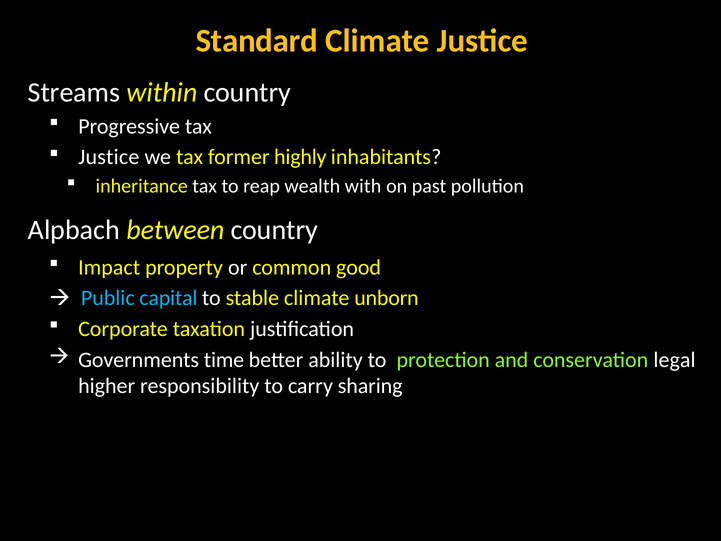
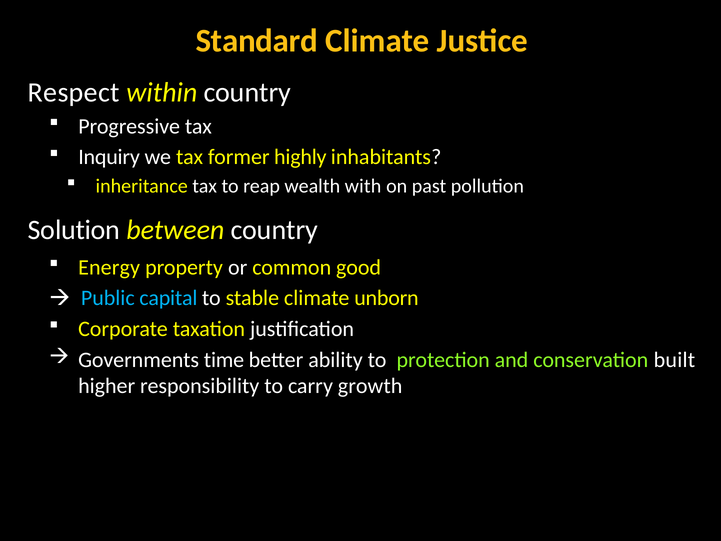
Streams: Streams -> Respect (74, 92)
Justice: Justice -> Inquiry (109, 157)
Alpbach: Alpbach -> Solution (74, 230)
Impact: Impact -> Energy (109, 267)
legal: legal -> built (674, 360)
sharing: sharing -> growth (370, 386)
